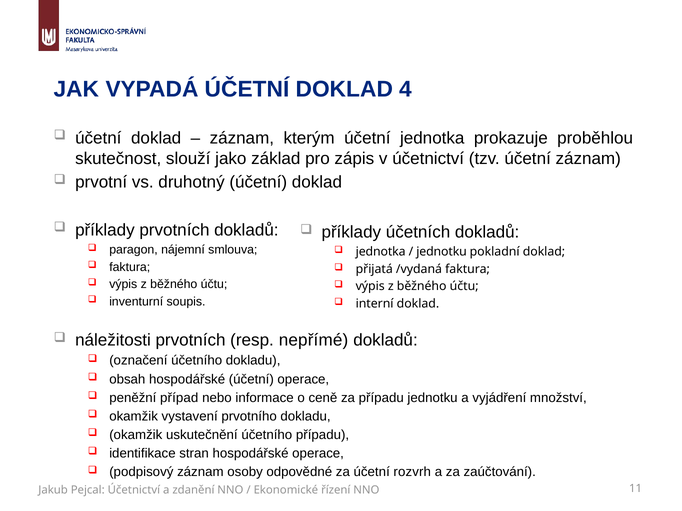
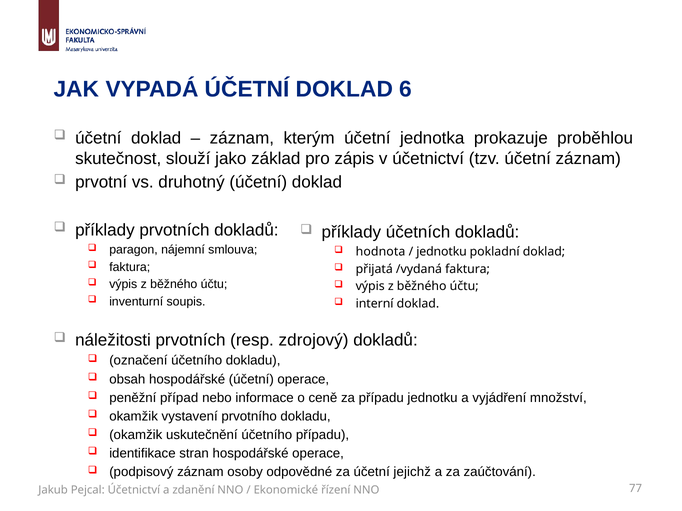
4: 4 -> 6 (406, 90)
jednotka: jednotka -> hodnota (381, 252)
nepřímé: nepřímé -> zdrojový (314, 340)
rozvrh: rozvrh -> jejichž (412, 472)
11: 11 -> 77 (636, 489)
